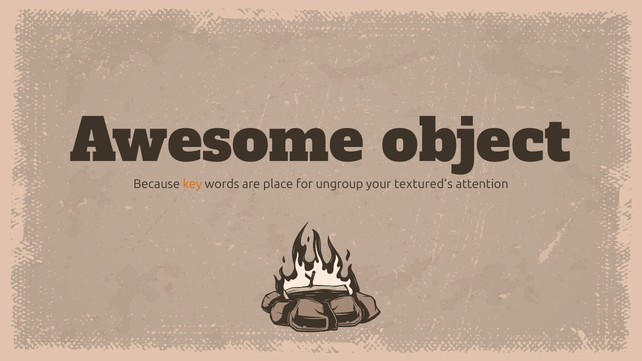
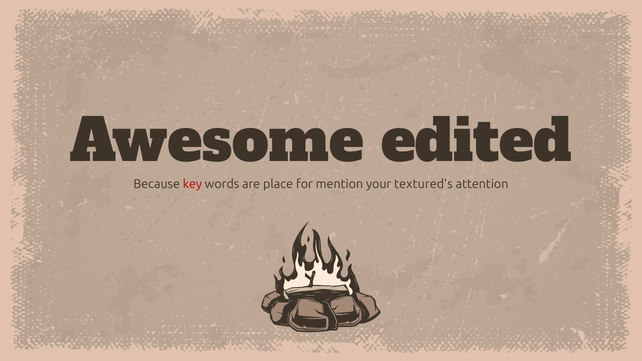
object: object -> edited (477, 142)
key colour: orange -> red (192, 184)
ungroup: ungroup -> mention (339, 184)
